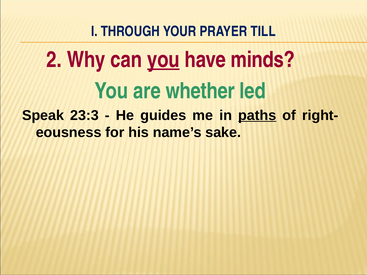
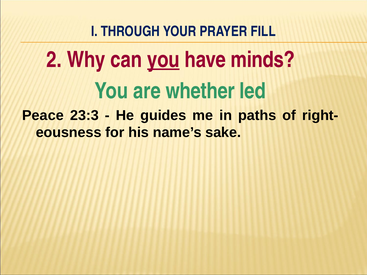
TILL: TILL -> FILL (263, 32)
Speak: Speak -> Peace (43, 115)
paths underline: present -> none (257, 115)
